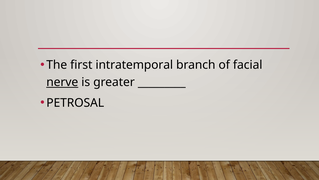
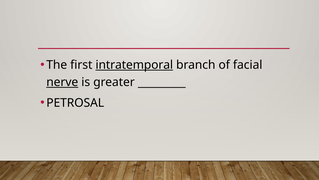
intratemporal underline: none -> present (134, 65)
